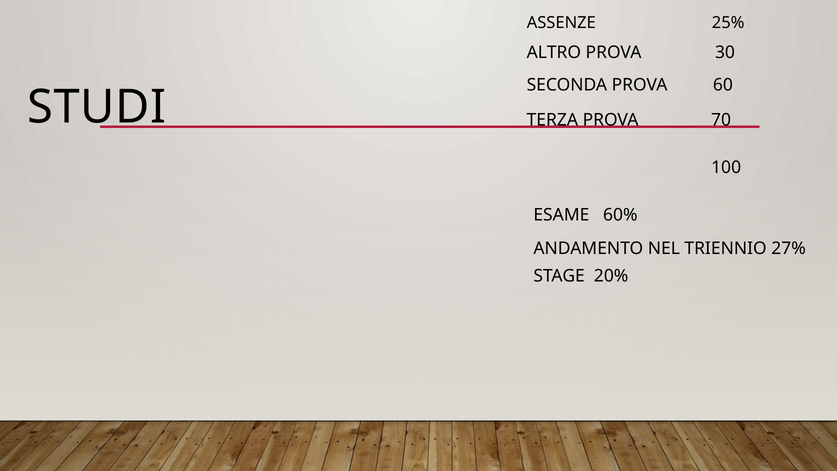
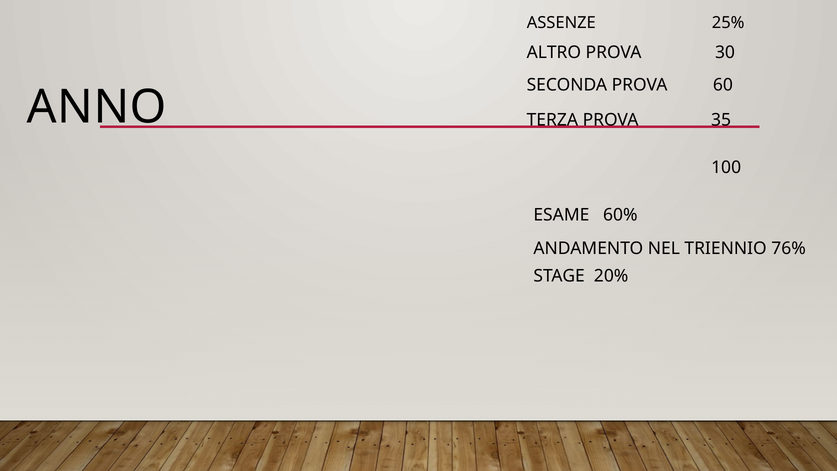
STUDI: STUDI -> ANNO (97, 107)
70: 70 -> 35 (721, 120)
27%: 27% -> 76% (789, 248)
